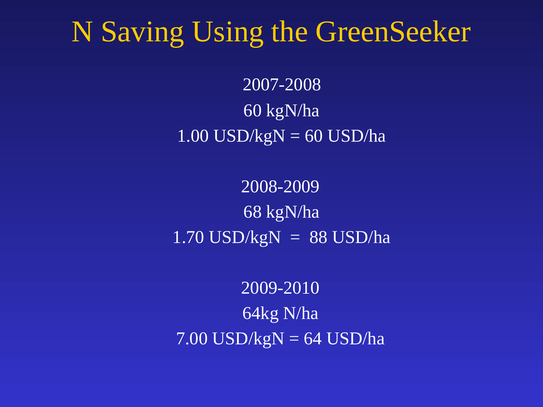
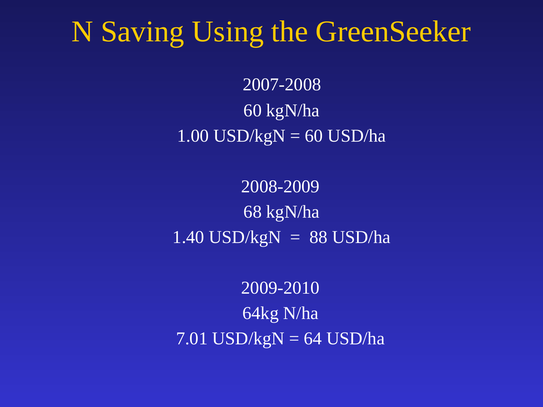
1.70: 1.70 -> 1.40 (188, 237)
7.00: 7.00 -> 7.01 (192, 339)
